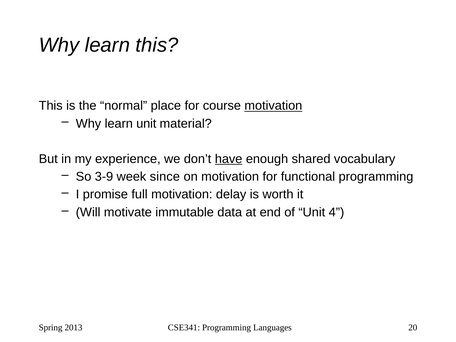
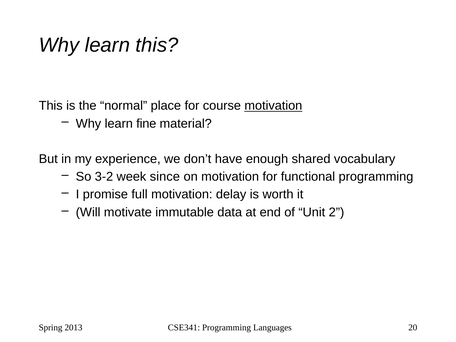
learn unit: unit -> fine (146, 124)
have underline: present -> none (229, 159)
3-9: 3-9 -> 3-2 (104, 177)
4: 4 -> 2 (336, 212)
